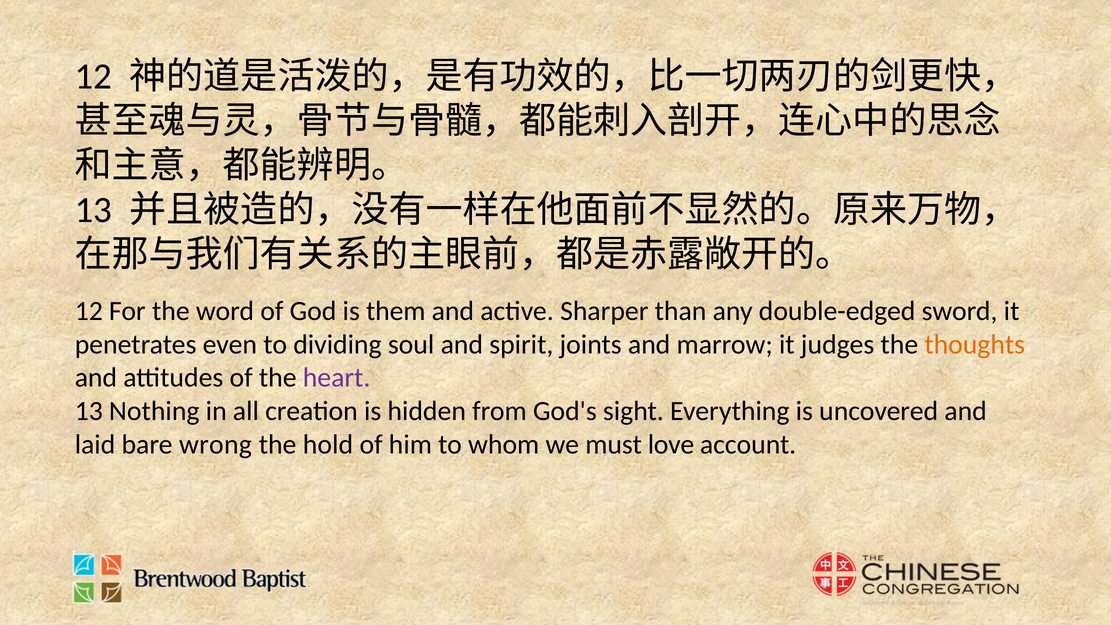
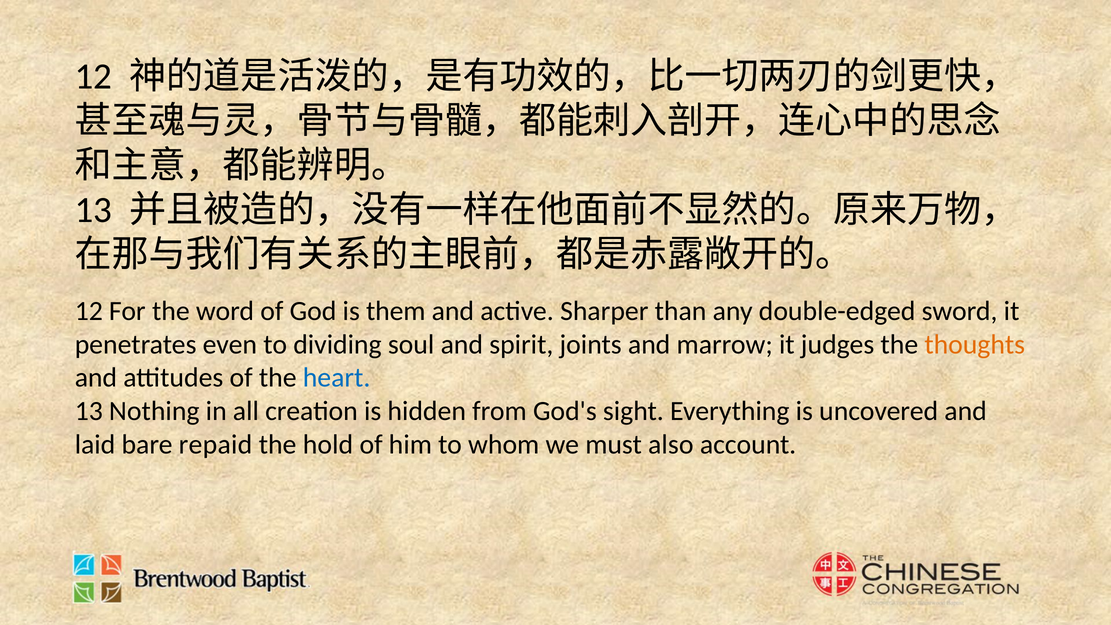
heart colour: purple -> blue (337, 378)
wrong: wrong -> repaid (215, 444)
love: love -> also (671, 444)
